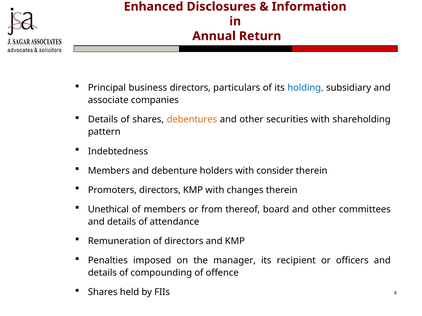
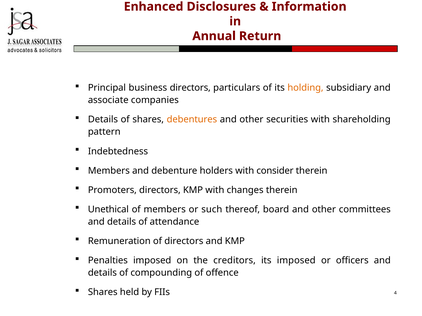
holding colour: blue -> orange (305, 88)
from: from -> such (212, 210)
manager: manager -> creditors (235, 261)
its recipient: recipient -> imposed (296, 261)
